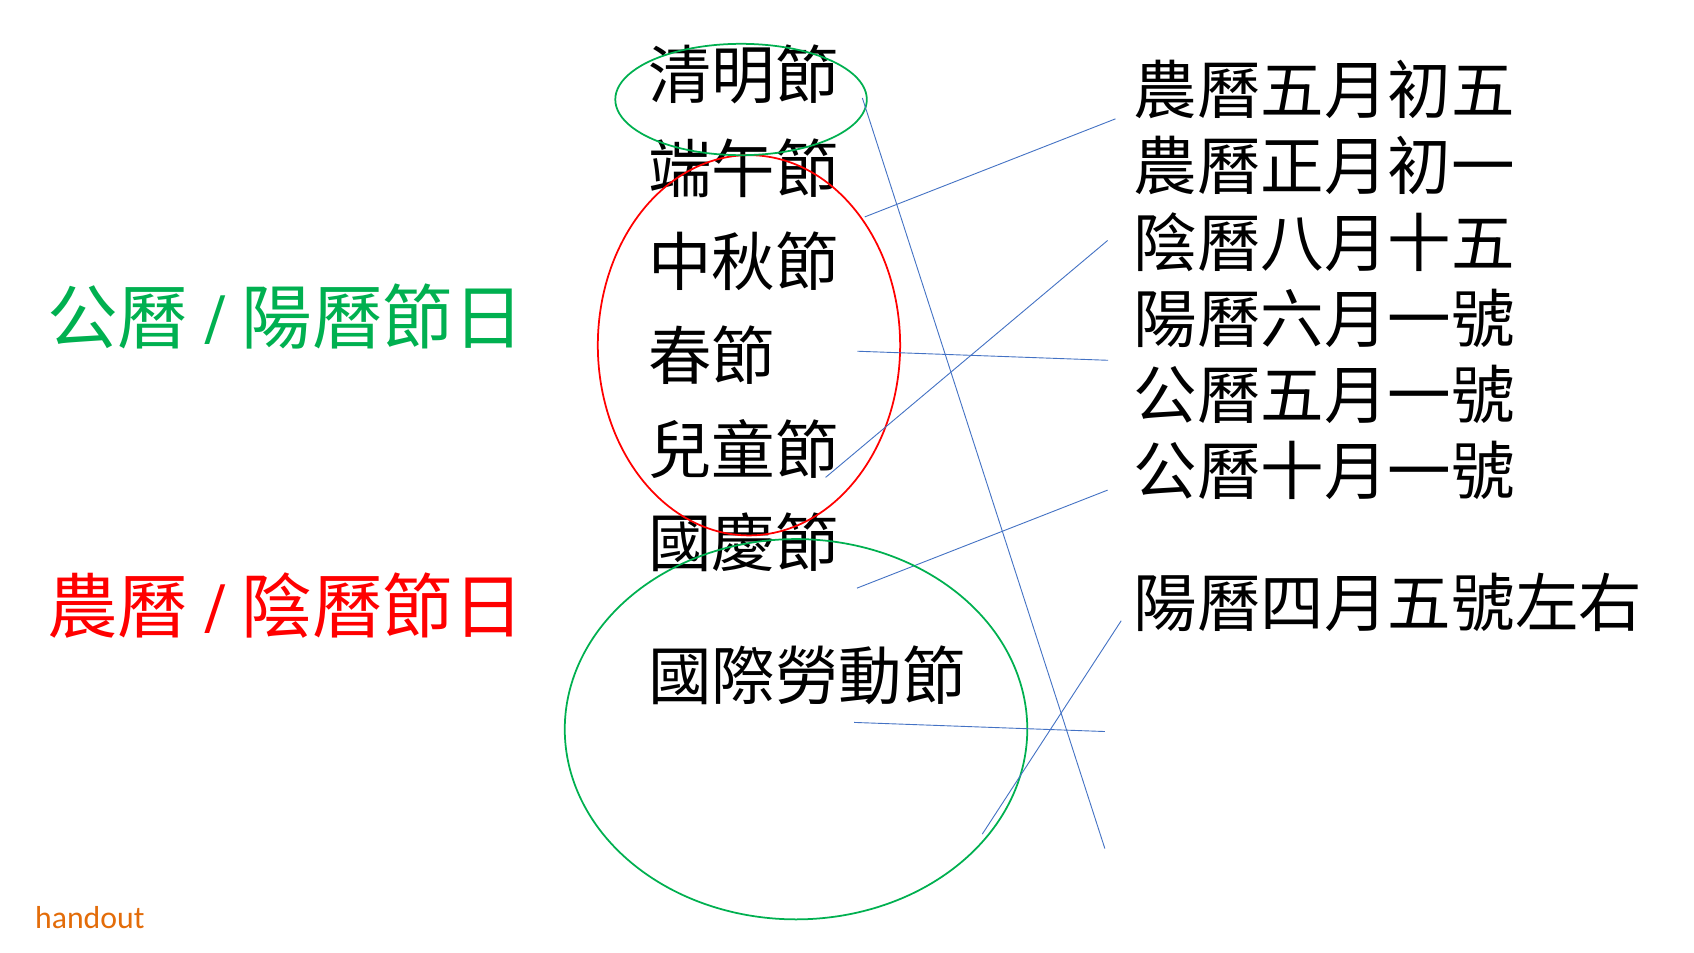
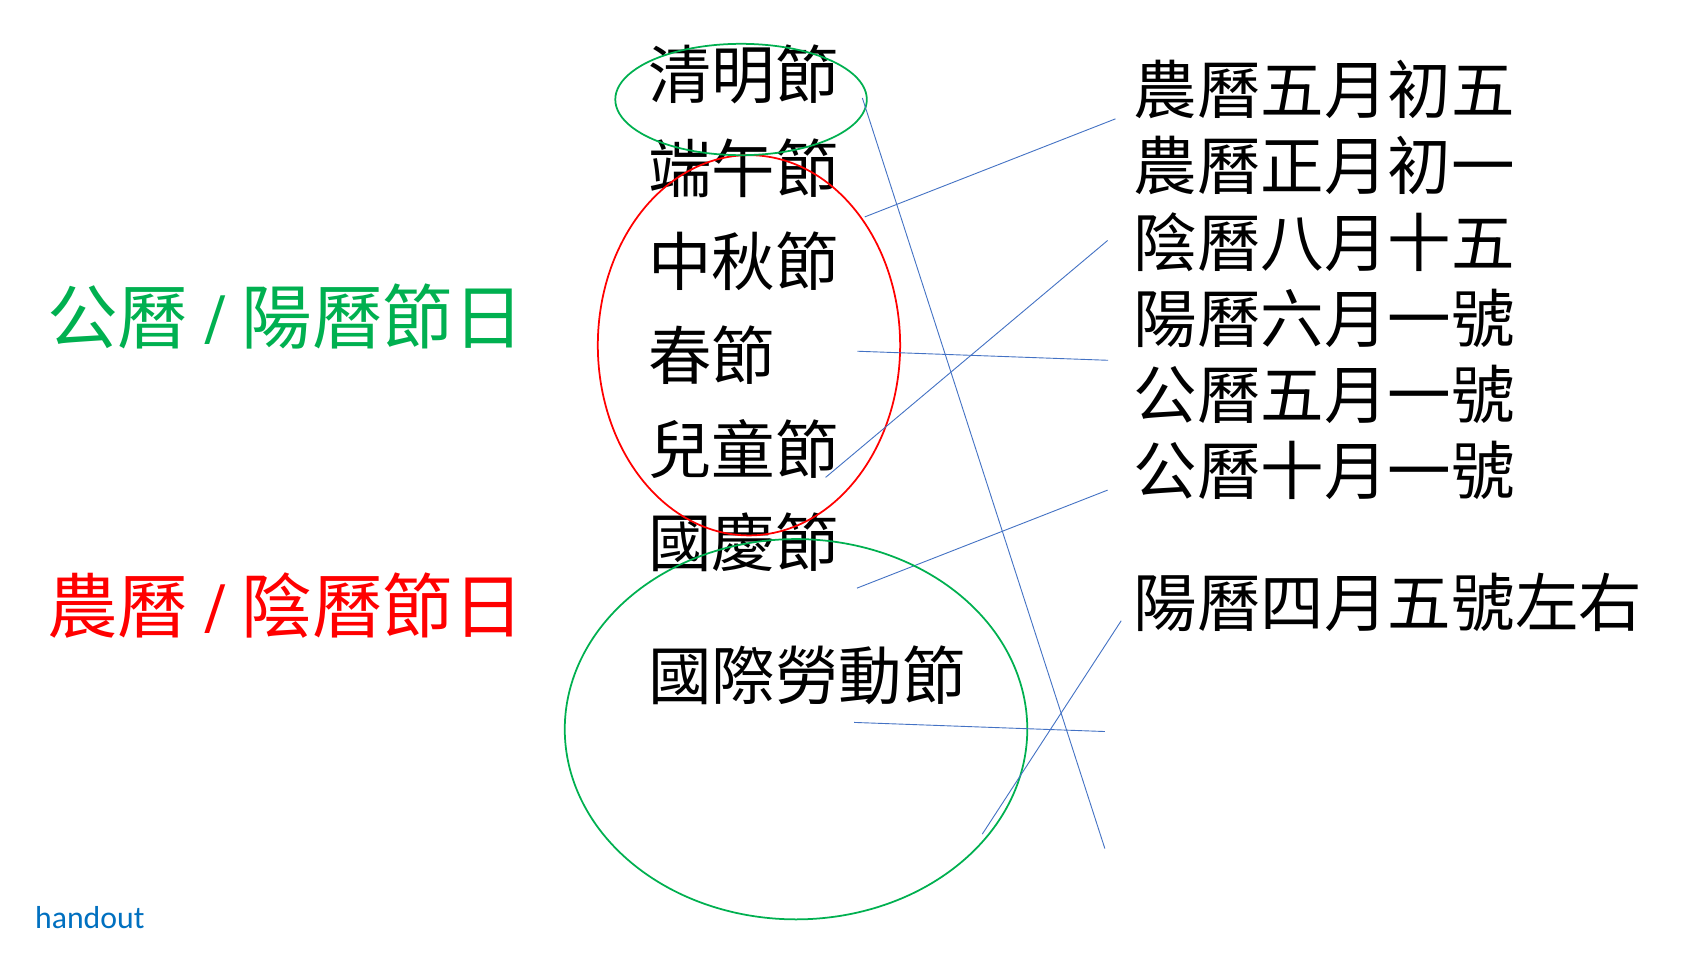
handout colour: orange -> blue (90, 917)
